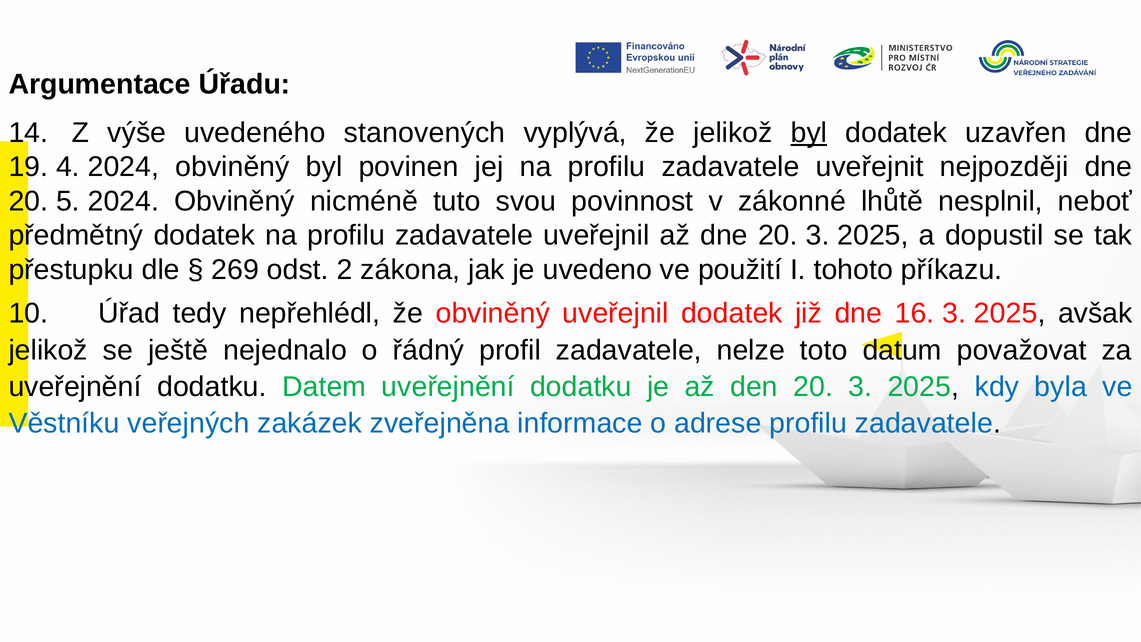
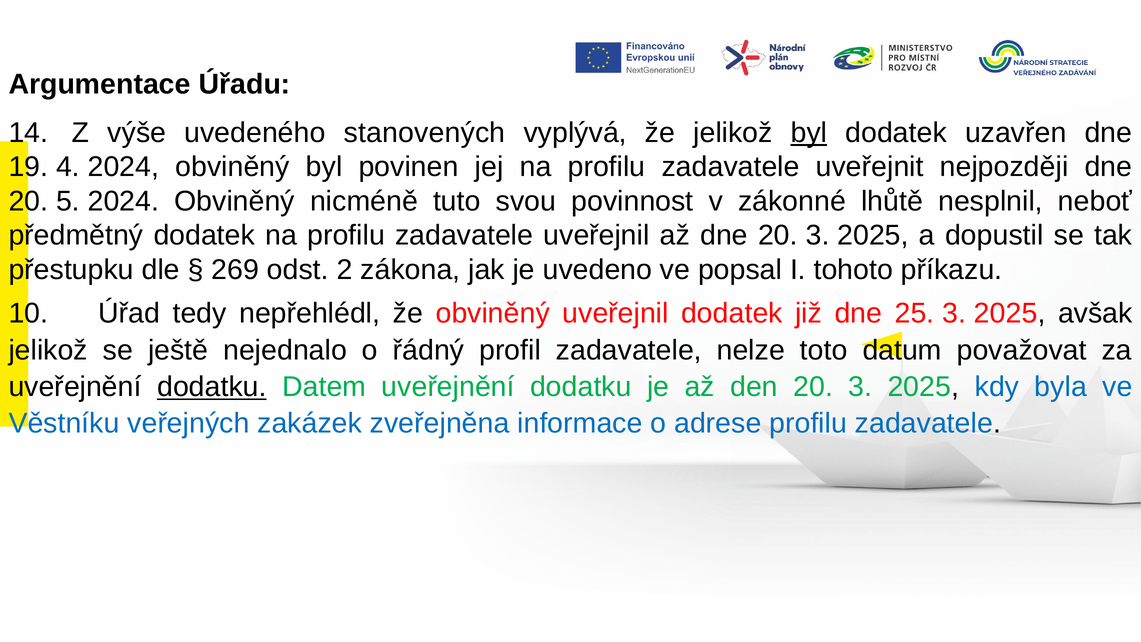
použití: použití -> popsal (740, 270)
16: 16 -> 25 (914, 313)
dodatku underline: none -> present (212, 387)
